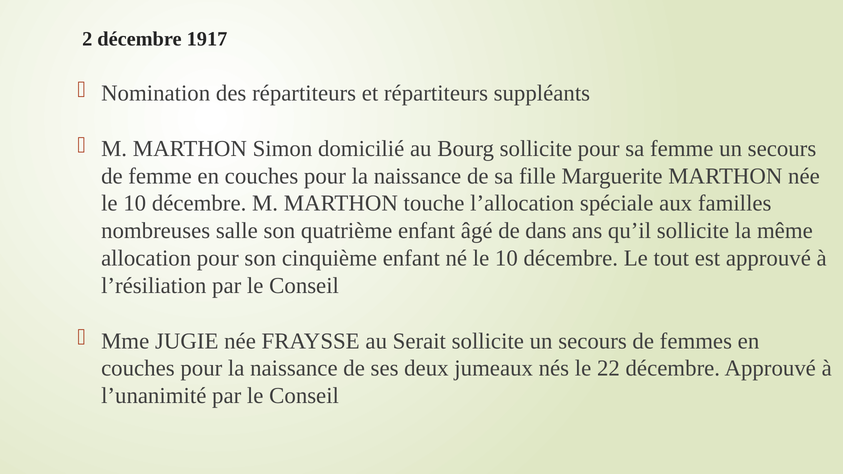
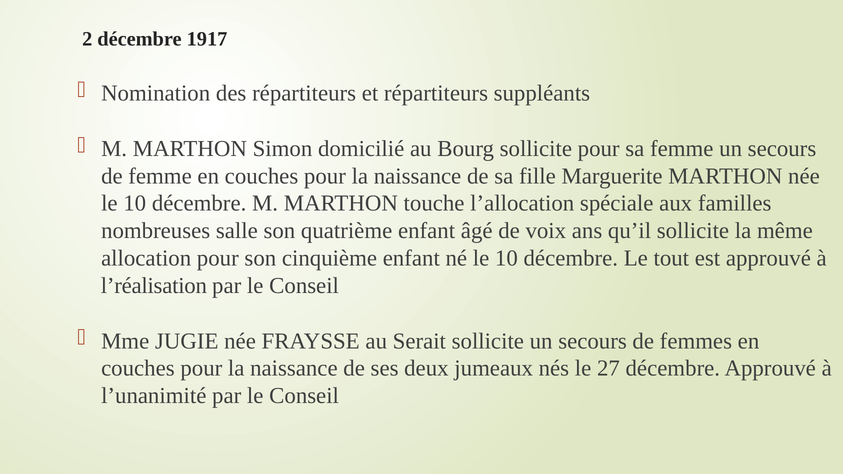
dans: dans -> voix (546, 231)
l’résiliation: l’résiliation -> l’réalisation (154, 286)
22: 22 -> 27 (608, 369)
